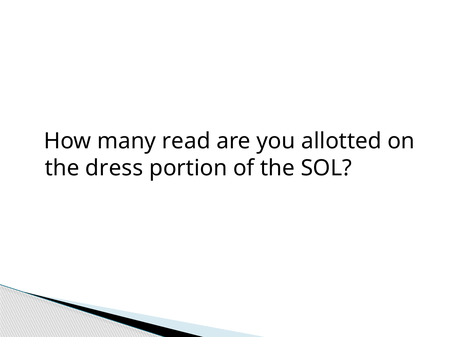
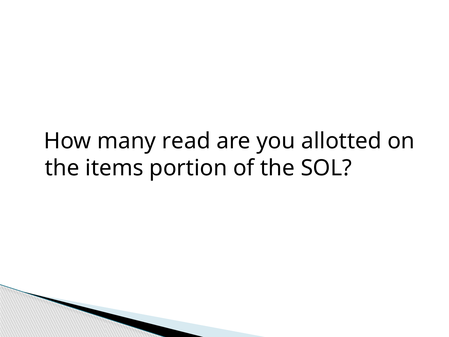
dress: dress -> items (114, 168)
